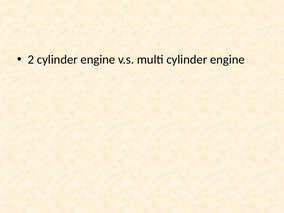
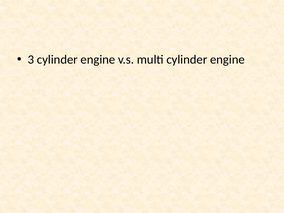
2: 2 -> 3 (31, 60)
